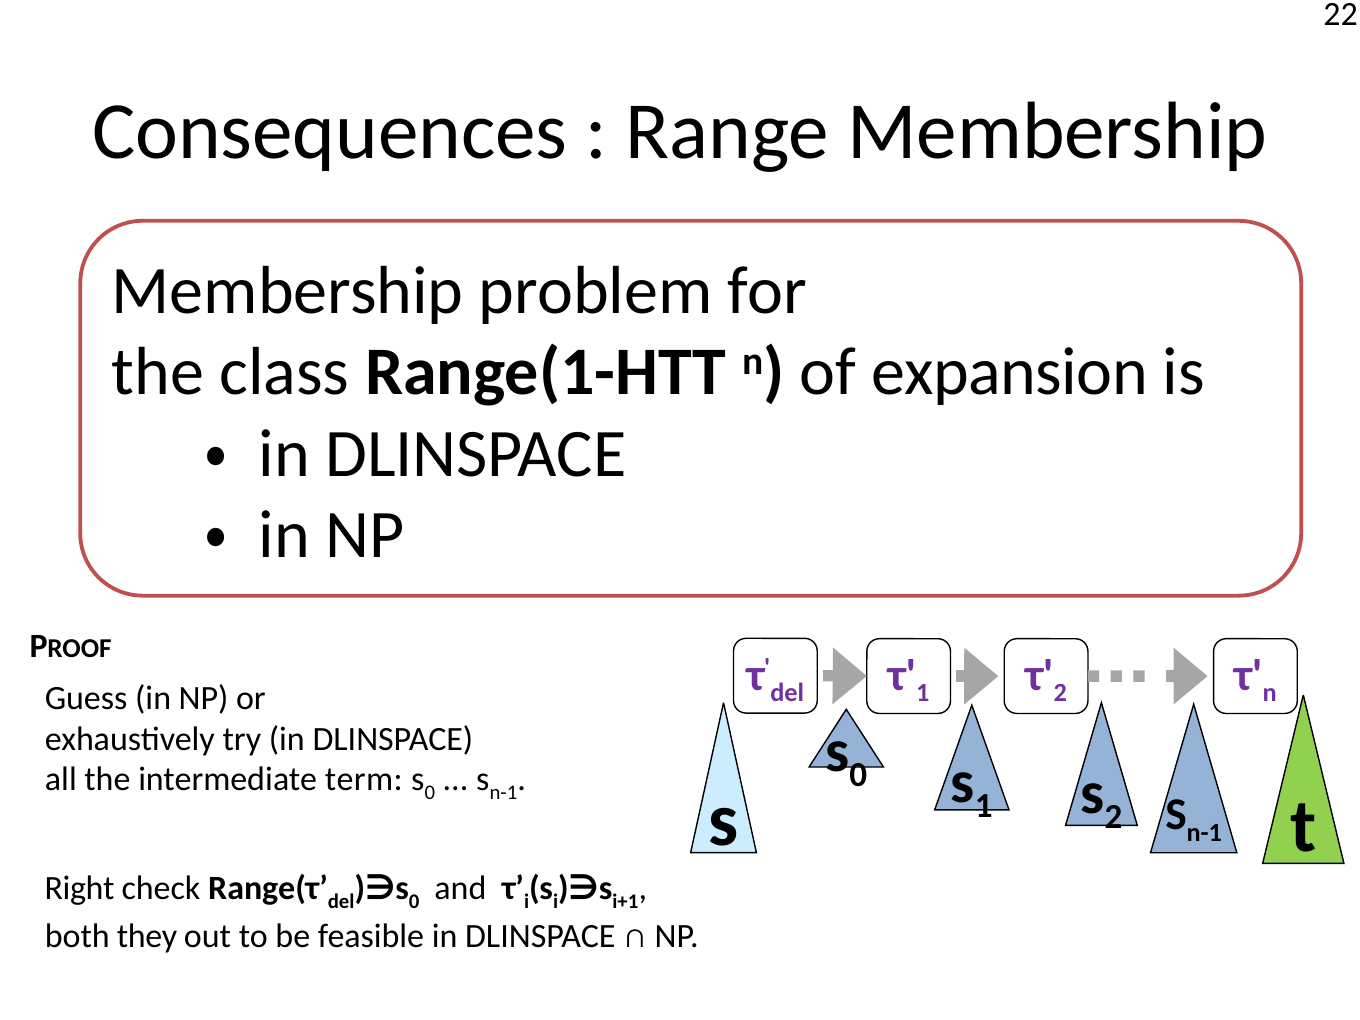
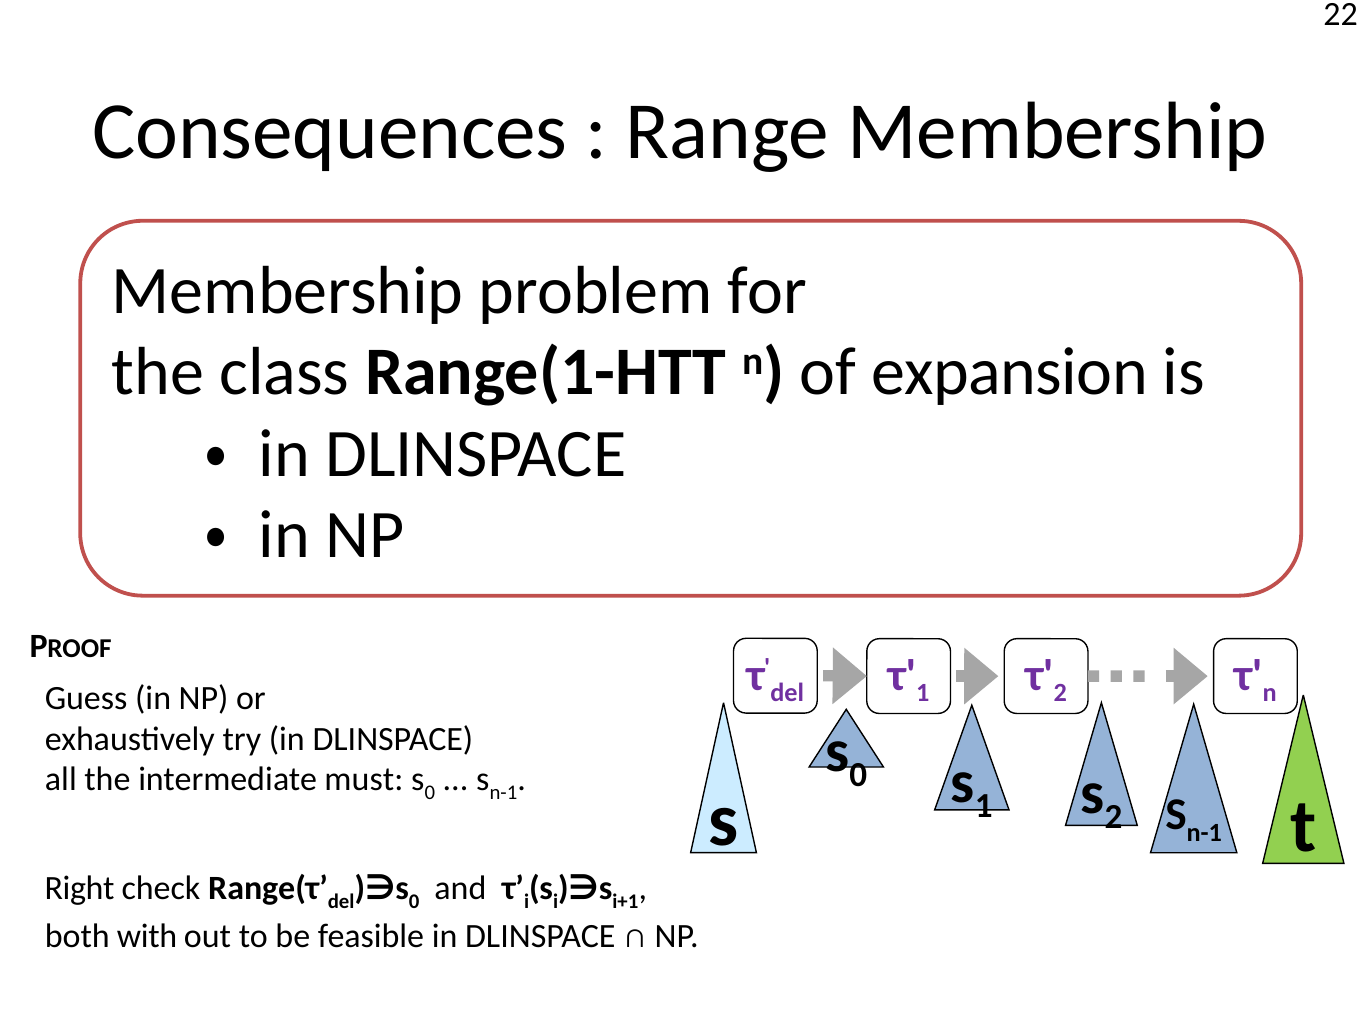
term: term -> must (364, 780)
they: they -> with (147, 936)
